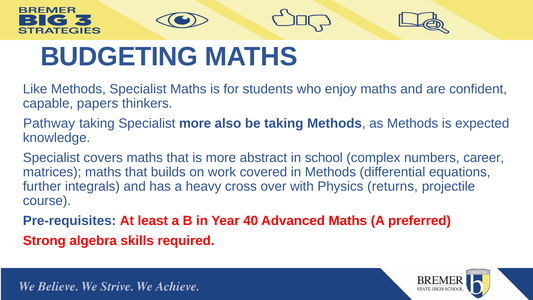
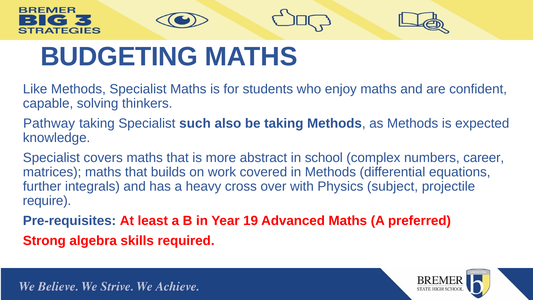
papers: papers -> solving (98, 103)
Specialist more: more -> such (195, 123)
returns: returns -> subject (393, 186)
course: course -> require (47, 201)
40: 40 -> 19 (251, 221)
